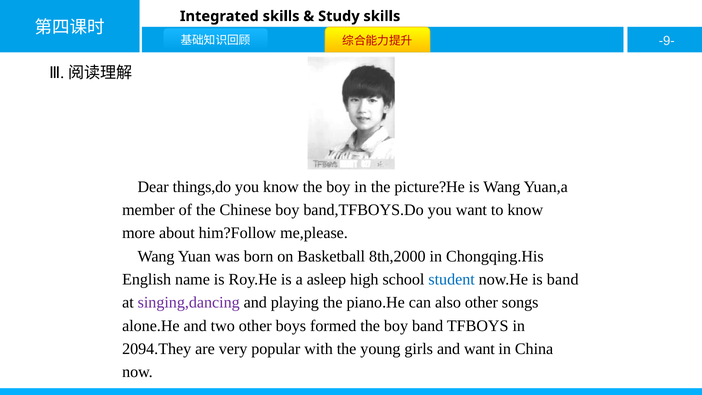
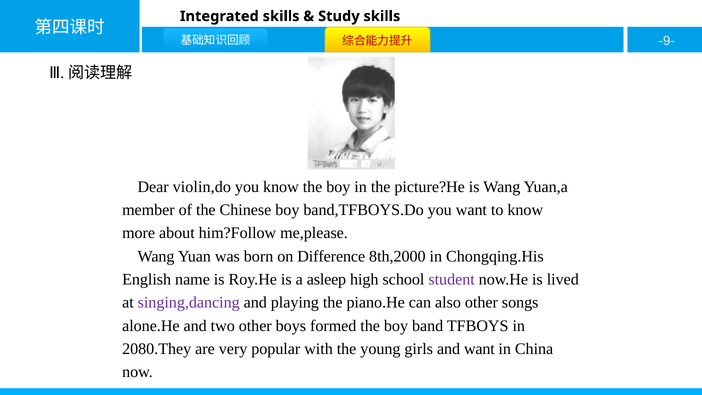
things,do: things,do -> violin,do (202, 187)
Basketball: Basketball -> Difference (331, 256)
student colour: blue -> purple (452, 279)
is band: band -> lived (563, 279)
2094.They: 2094.They -> 2080.They (157, 349)
